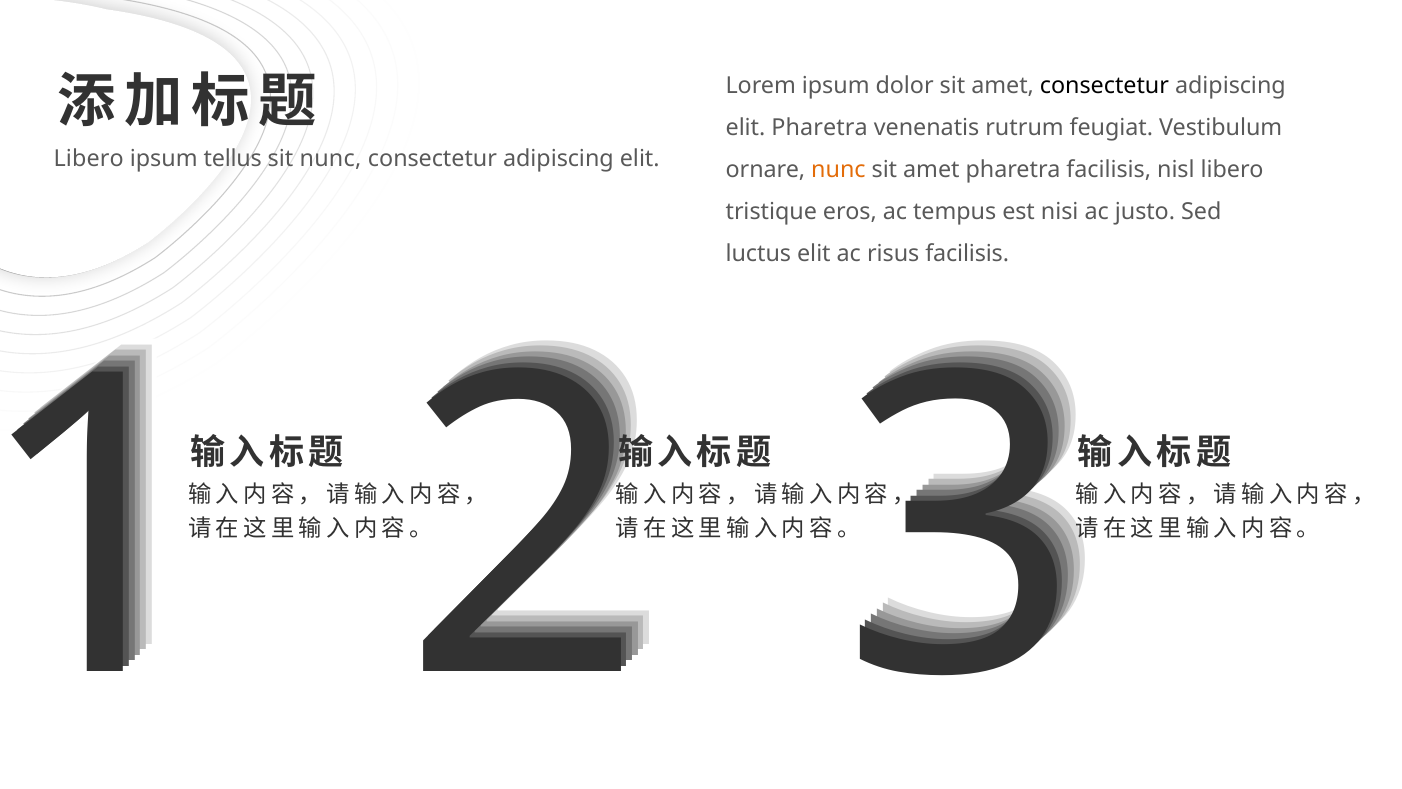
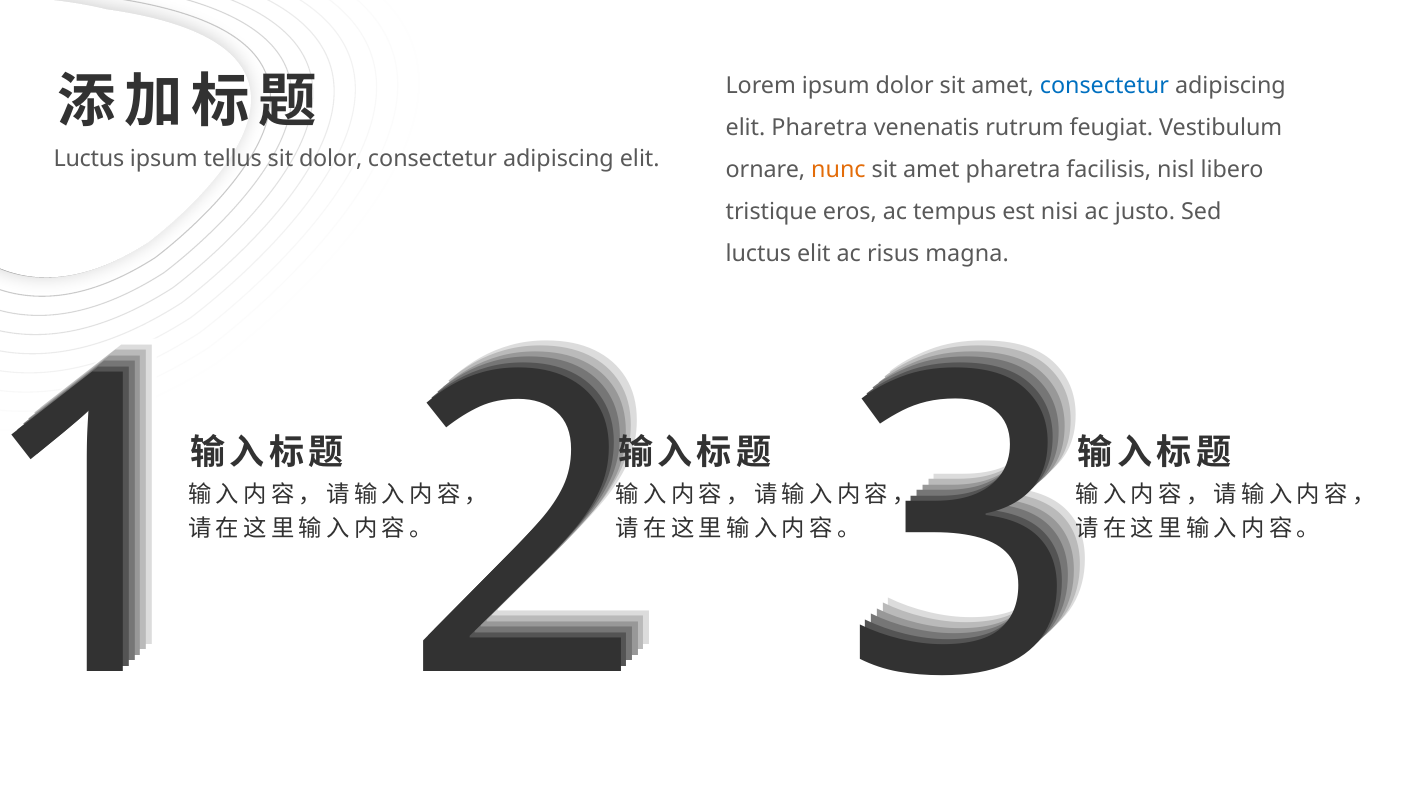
consectetur colour: black -> blue (1104, 86)
Libero: Libero -> Luctus (89, 159)
sit nunc: nunc -> dolor (331, 159)
risus facilisis: facilisis -> magna (967, 254)
